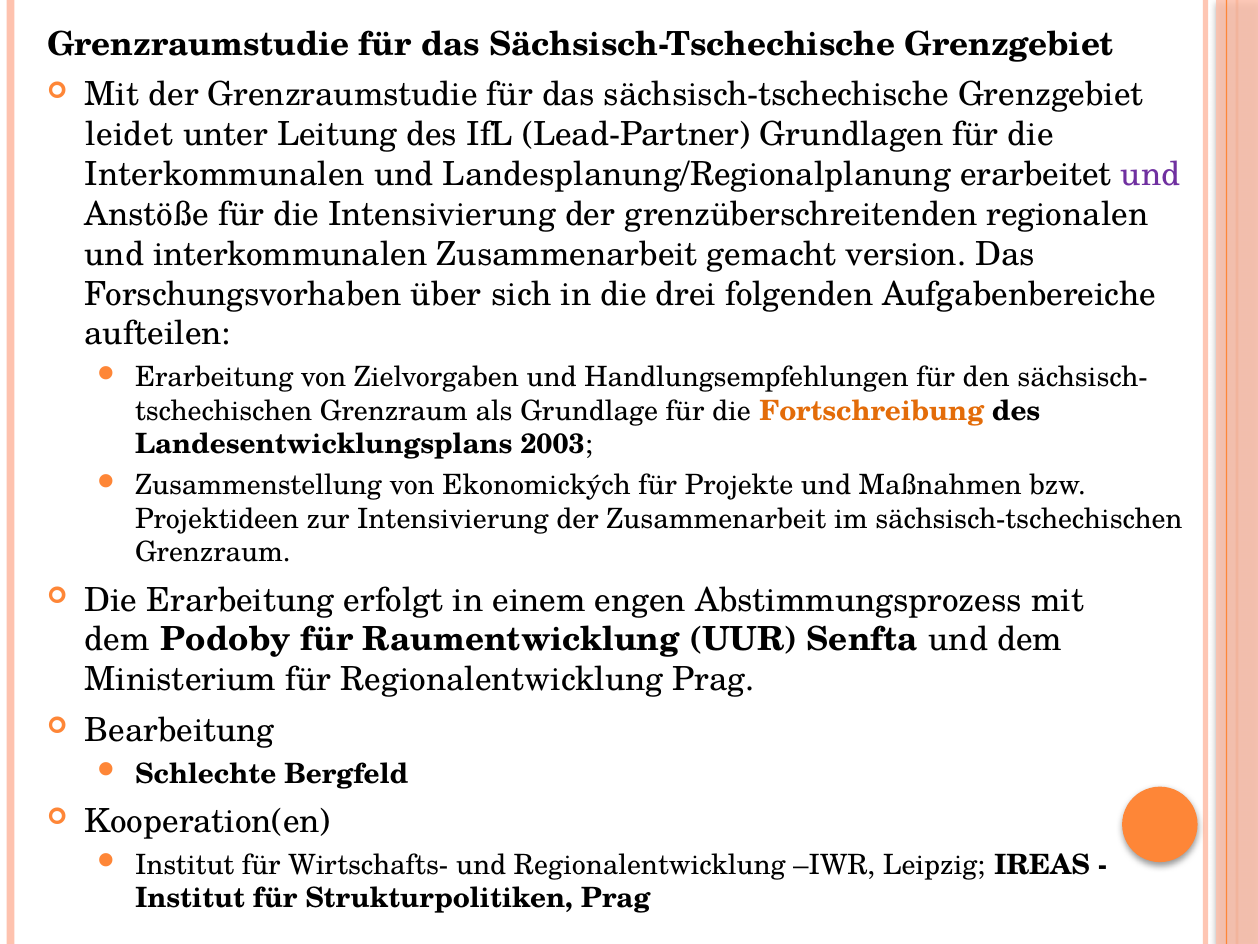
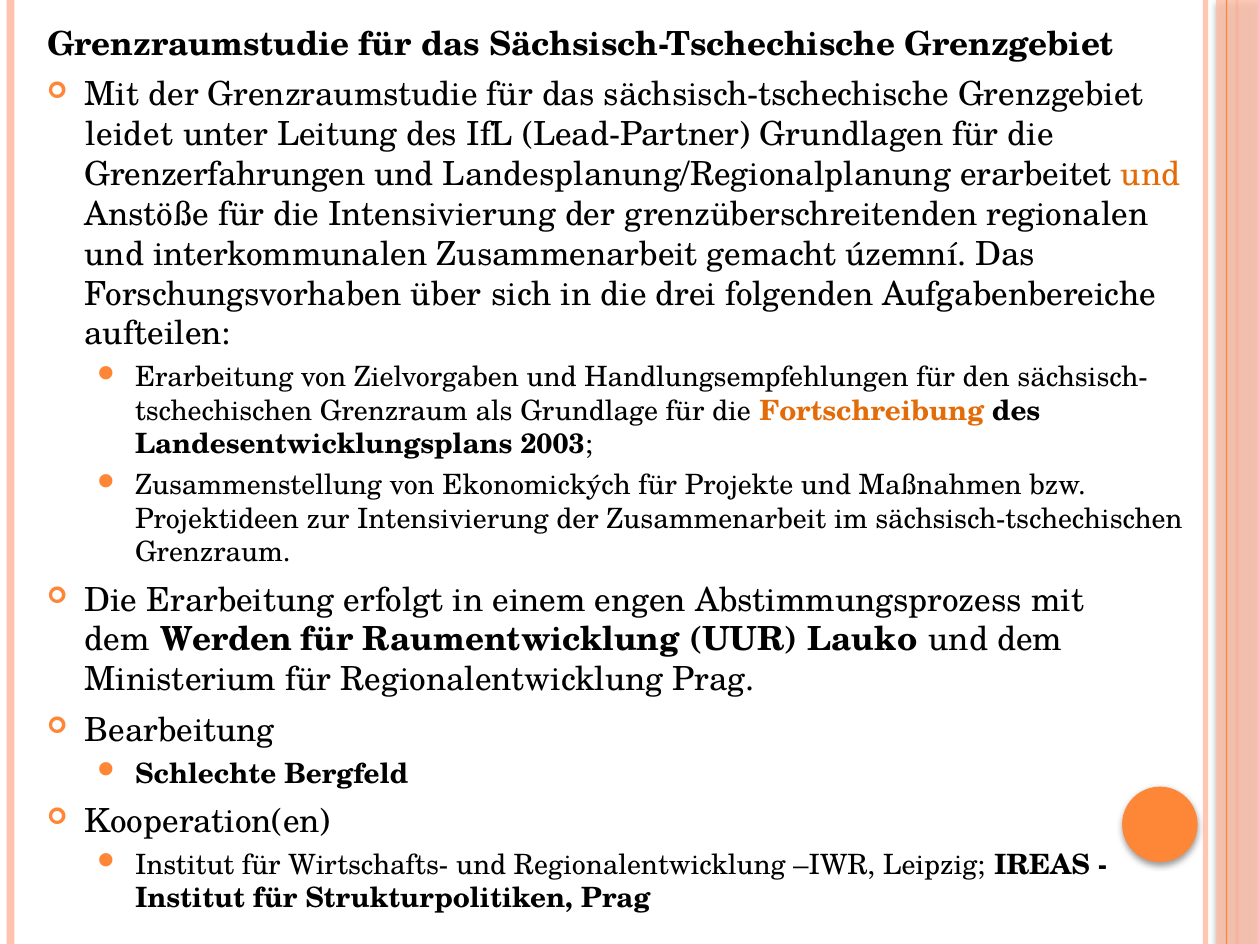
Interkommunalen: Interkommunalen -> Grenzerfahrungen (225, 174)
und colour: purple -> orange (1151, 174)
version: version -> územní (906, 254)
Podoby: Podoby -> Werden (226, 640)
Senfta: Senfta -> Lauko (862, 640)
